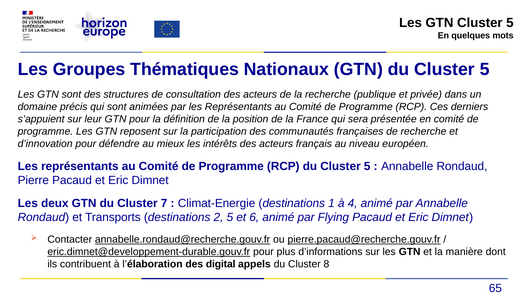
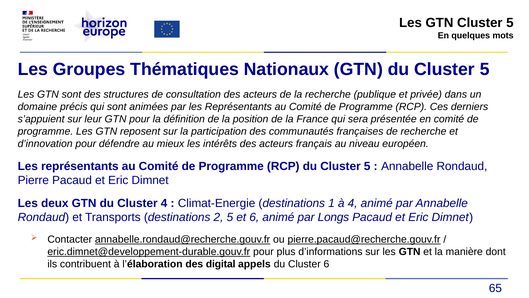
Cluster 7: 7 -> 4 (164, 203)
Flying: Flying -> Longs (333, 217)
Cluster 8: 8 -> 6 (326, 264)
